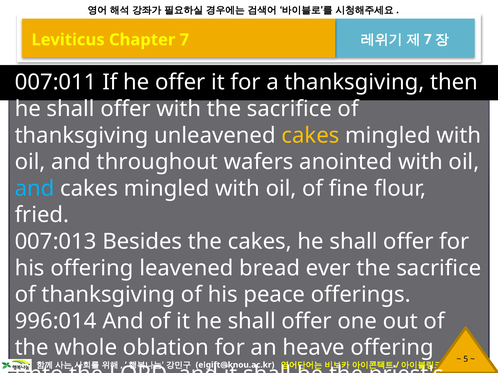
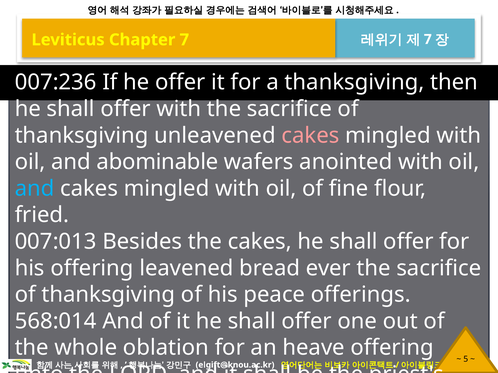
007:011: 007:011 -> 007:236 (56, 82)
cakes colour: yellow -> pink (310, 136)
throughout: throughout -> abominable (157, 162)
996:014: 996:014 -> 568:014 (56, 322)
